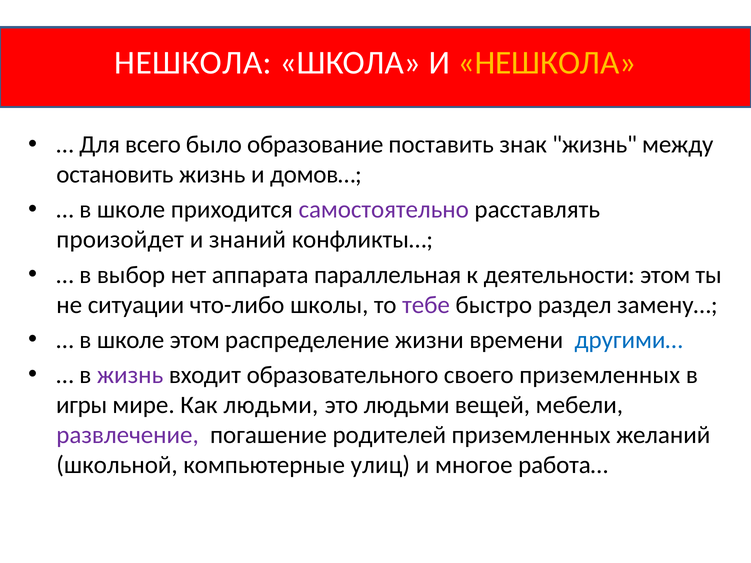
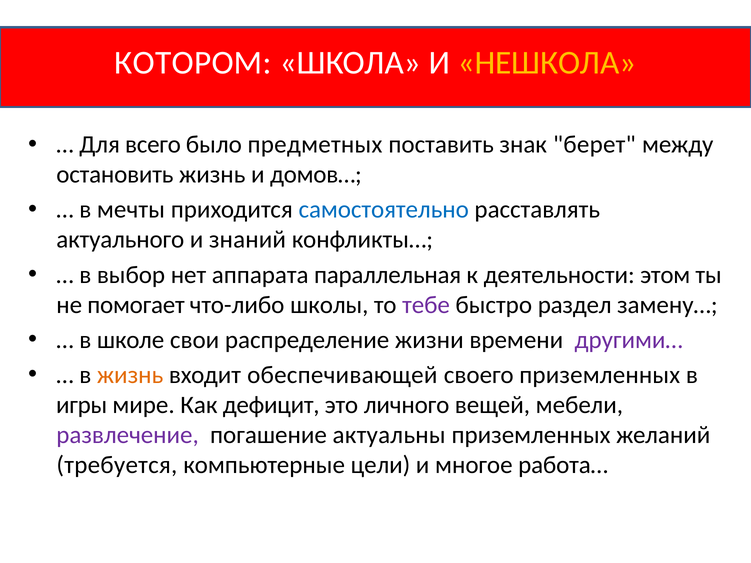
НЕШКОЛА: НЕШКОЛА -> КОТОРОМ (193, 63)
образование: образование -> предметных (315, 145)
знак жизнь: жизнь -> берет (594, 145)
школе: школе -> мечты (131, 210)
самостоятельно colour: purple -> blue (384, 210)
произойдет: произойдет -> актуального (120, 240)
ситуации: ситуации -> помогает (136, 305)
школе этом: этом -> свои (195, 340)
другими… colour: blue -> purple (629, 340)
жизнь colour: purple -> orange (130, 375)
образовательного: образовательного -> обеспечивающей (342, 375)
Как людьми: людьми -> дефицит (271, 405)
это людьми: людьми -> личного (407, 405)
родителей: родителей -> актуальны (389, 435)
школьной: школьной -> требуется (117, 465)
улиц: улиц -> цели (380, 465)
